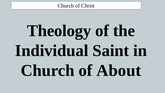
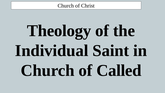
About: About -> Called (119, 70)
